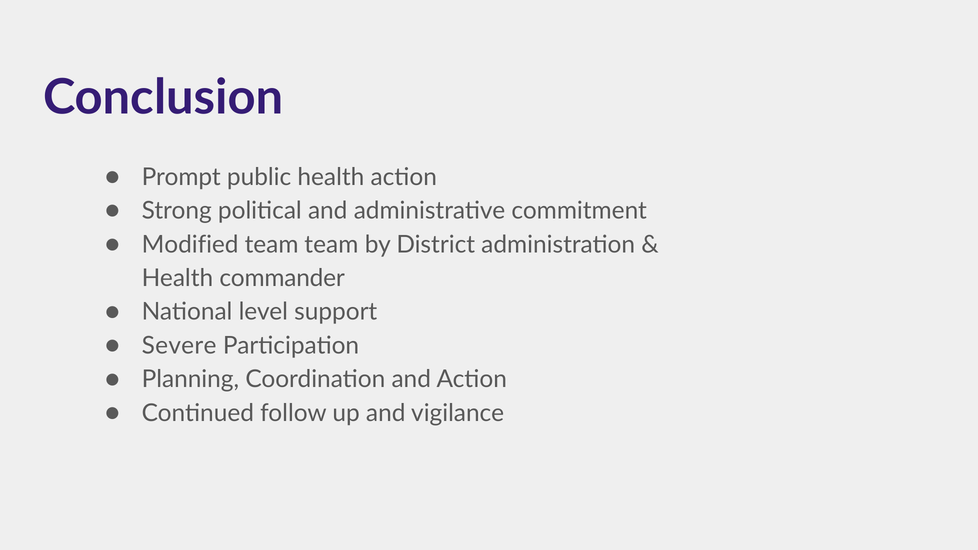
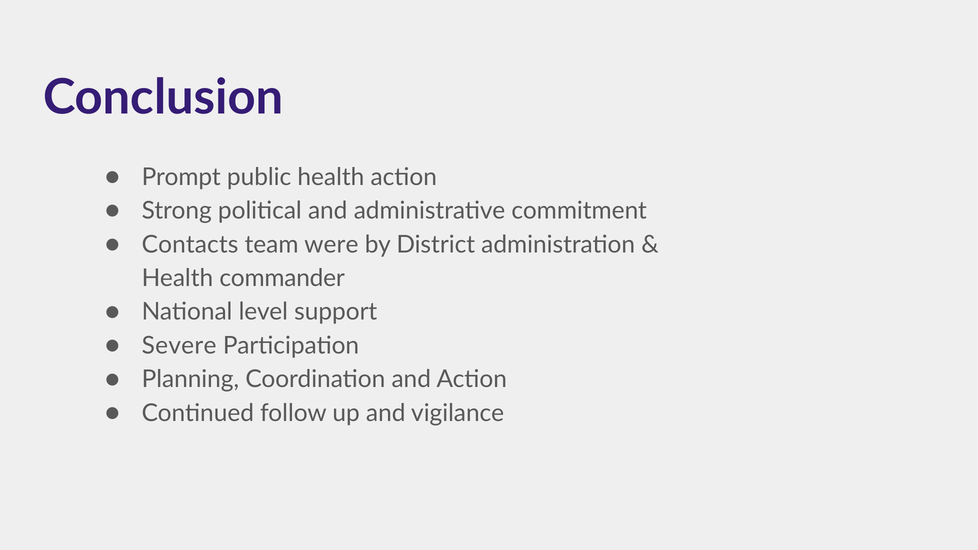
Modified: Modified -> Contacts (190, 245)
team team: team -> were (331, 245)
